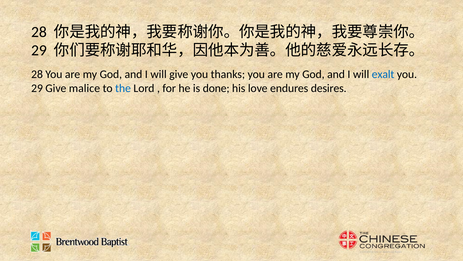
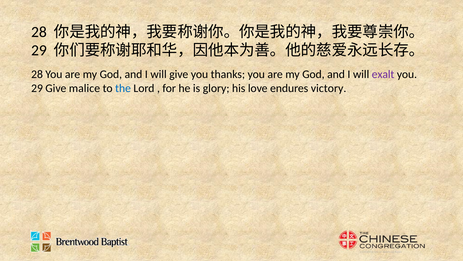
exalt colour: blue -> purple (383, 74)
done: done -> glory (216, 88)
desires: desires -> victory (329, 88)
